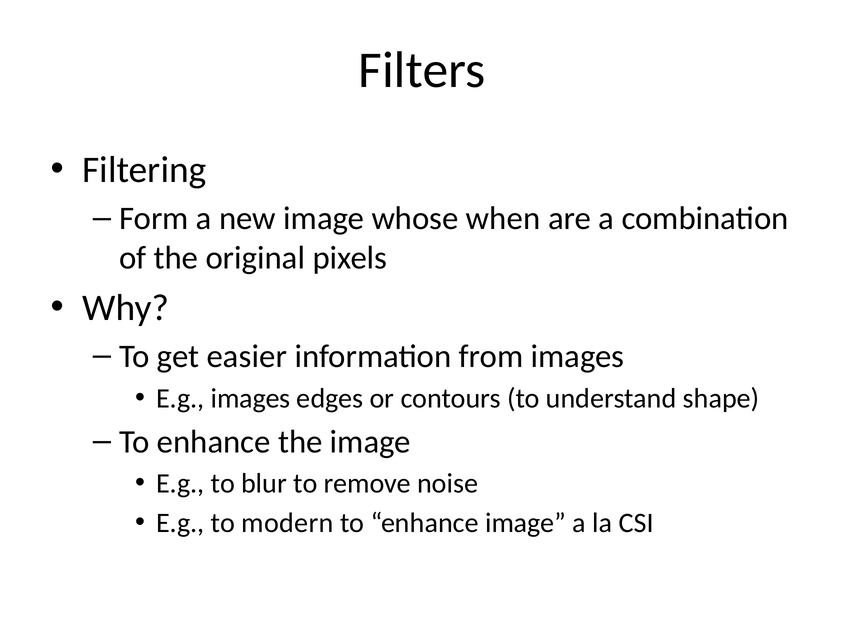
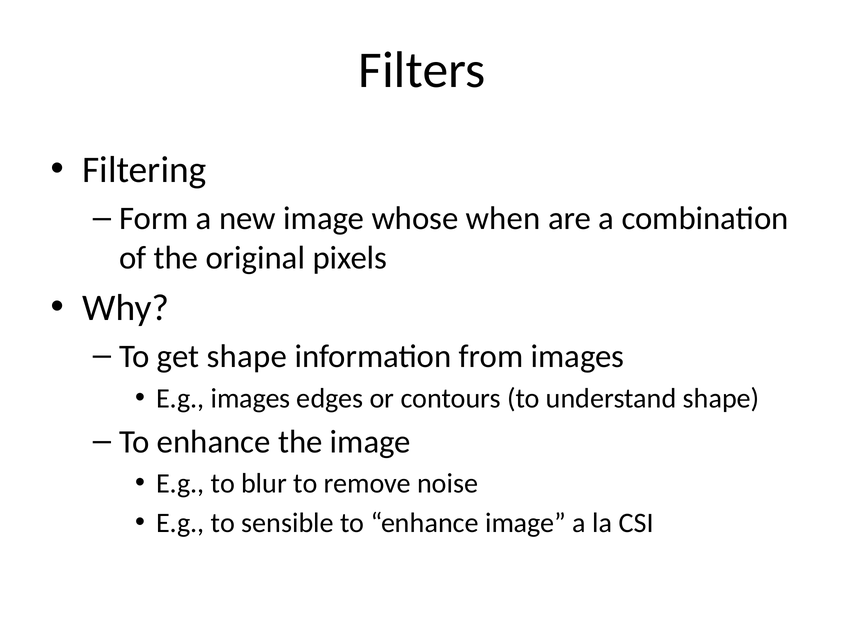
get easier: easier -> shape (247, 356)
modern: modern -> sensible (288, 523)
